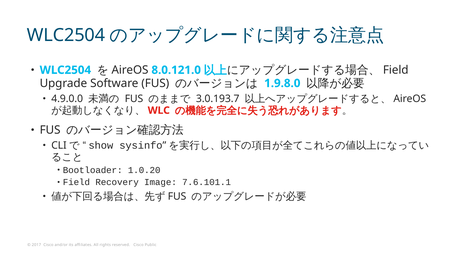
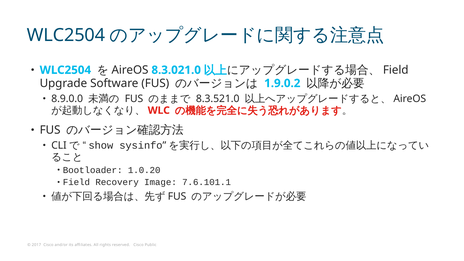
8.0.121.0: 8.0.121.0 -> 8.3.021.0 (176, 70)
1.9.8.0: 1.9.8.0 -> 1.9.0.2 (282, 83)
4.9.0.0: 4.9.0.0 -> 8.9.0.0 (67, 99)
3.0.193.7: 3.0.193.7 -> 8.3.521.0 (218, 99)
